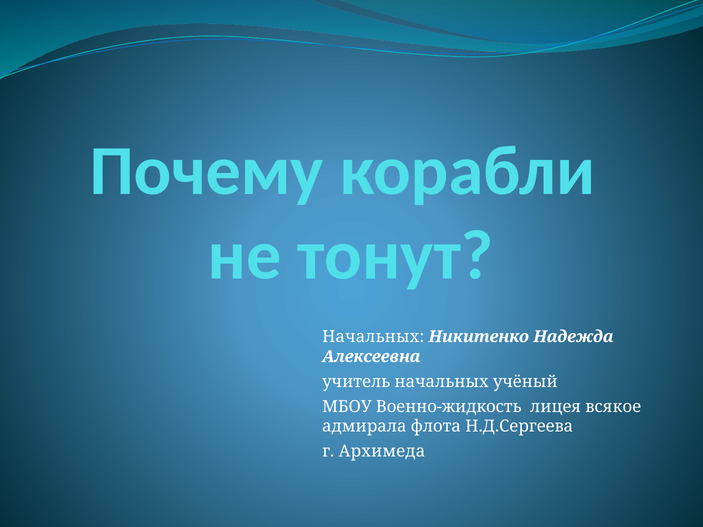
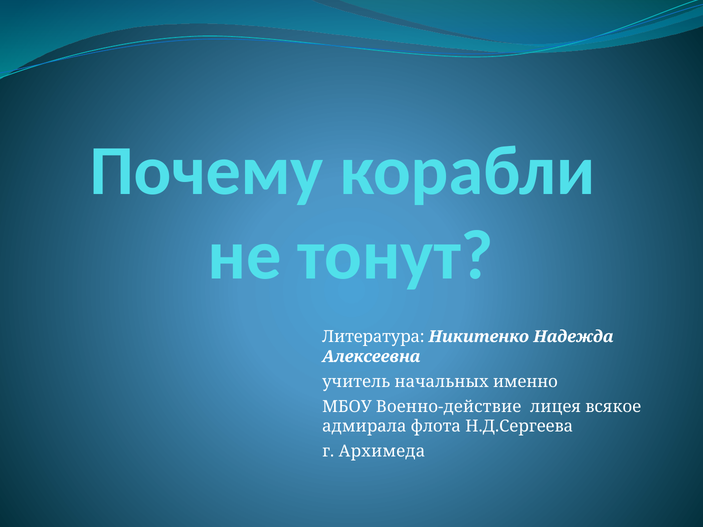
Начальных: Начальных -> Литература (373, 337)
учёный: учёный -> именно (525, 382)
Военно-жидкость: Военно-жидкость -> Военно-действие (449, 407)
